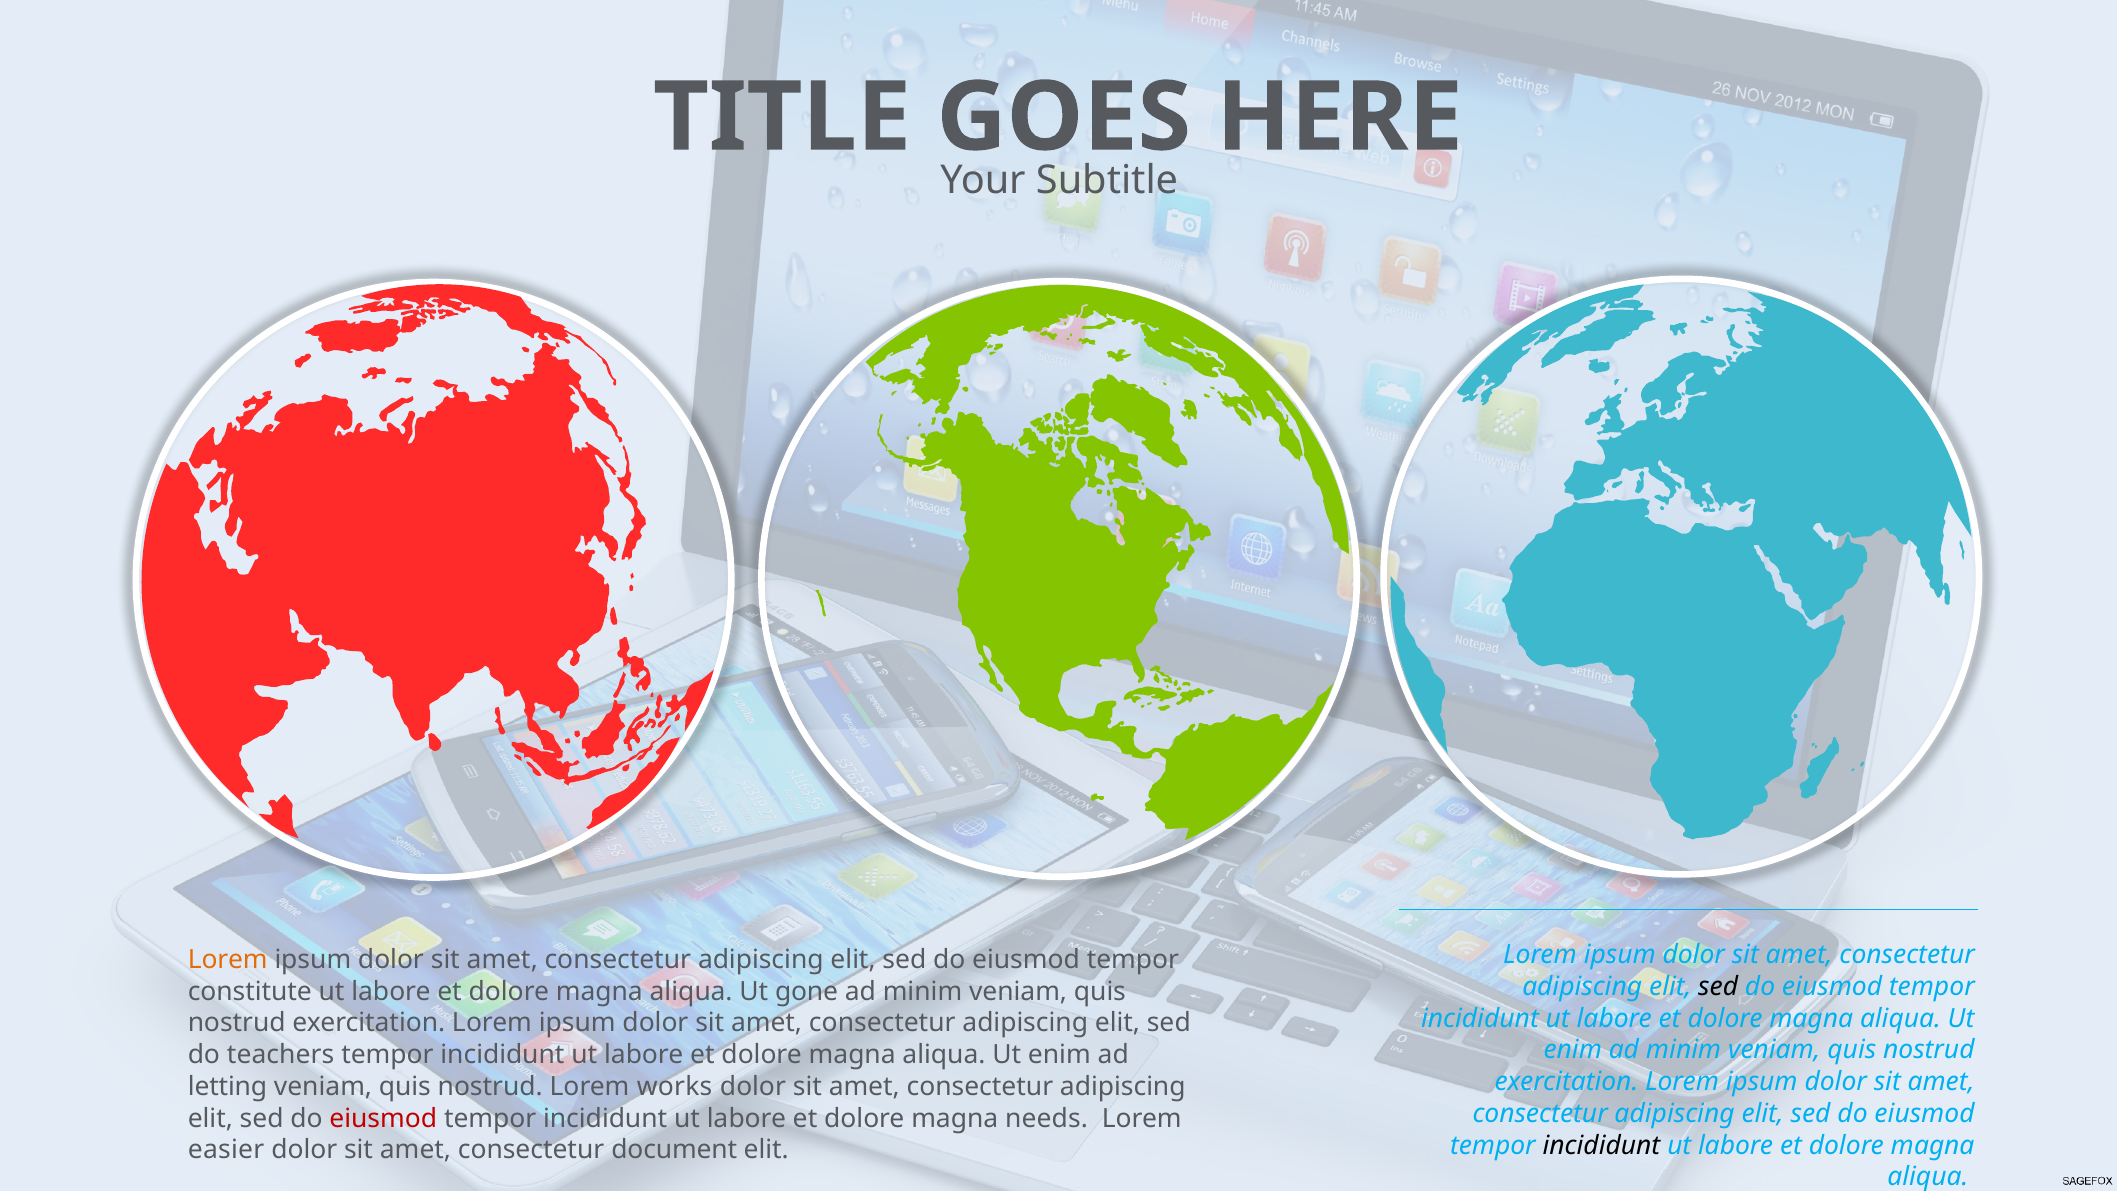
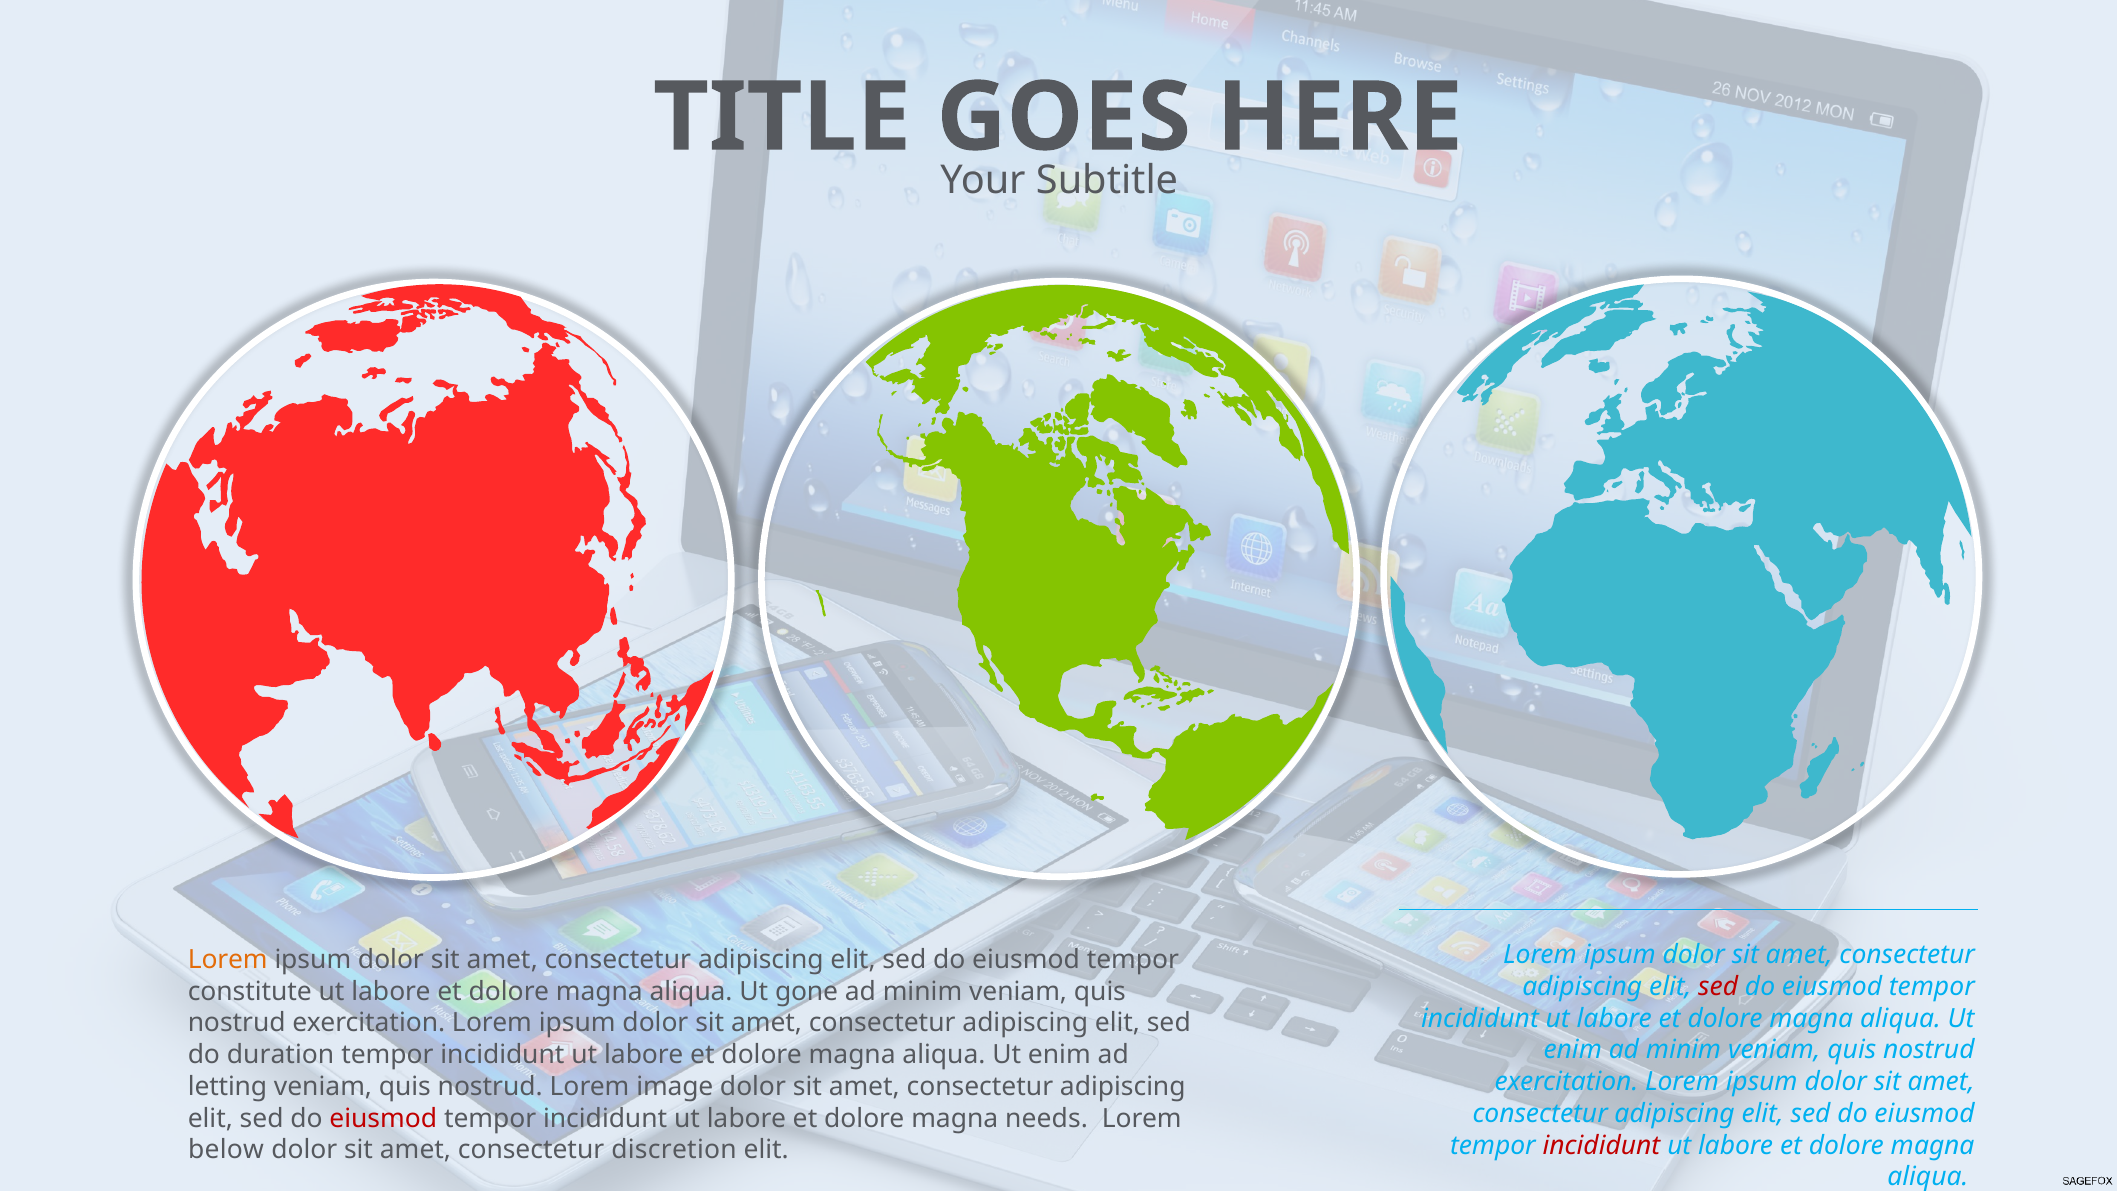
sed colour: black -> red (1718, 986)
teachers: teachers -> duration (281, 1055)
works: works -> image (675, 1087)
incididunt colour: black -> red (1601, 1145)
easier: easier -> below (226, 1150)
document: document -> discretion (674, 1150)
